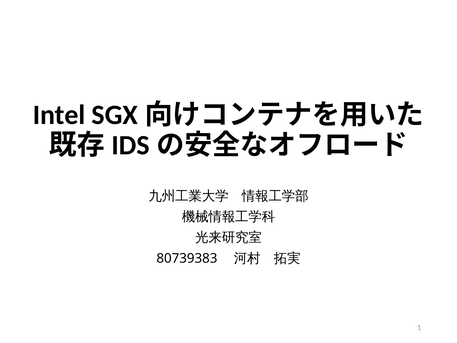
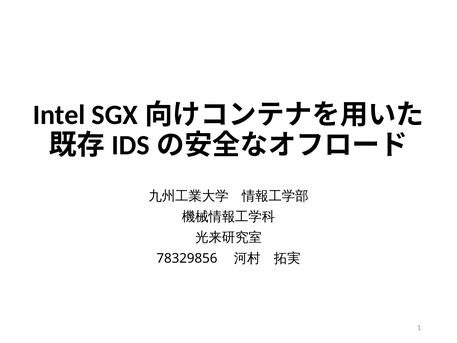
80739383: 80739383 -> 78329856 (187, 258)
